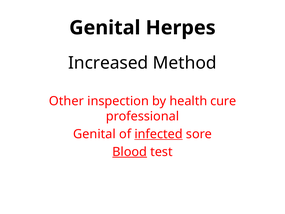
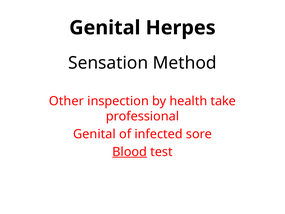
Increased: Increased -> Sensation (108, 63)
cure: cure -> take (223, 101)
infected underline: present -> none (159, 134)
